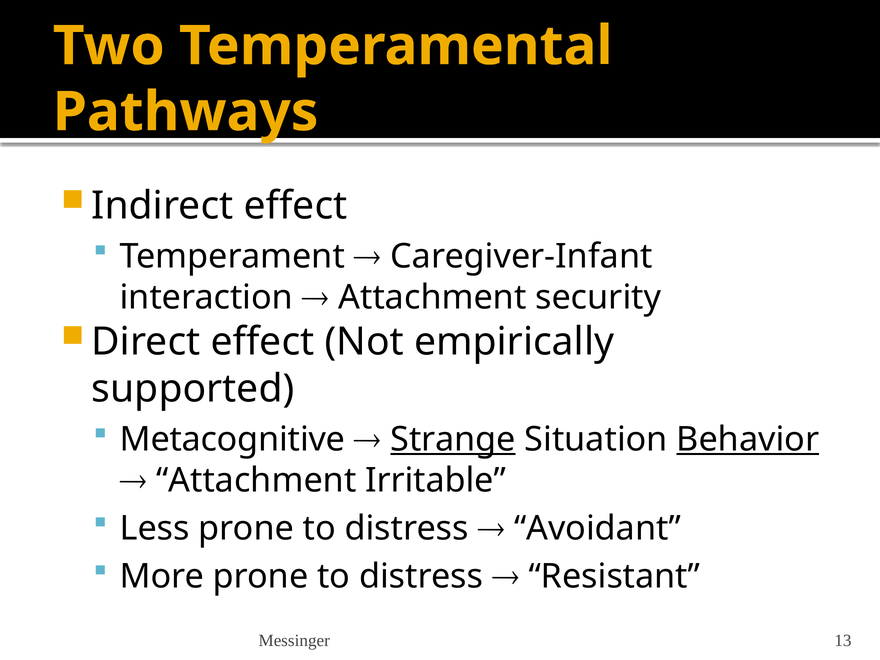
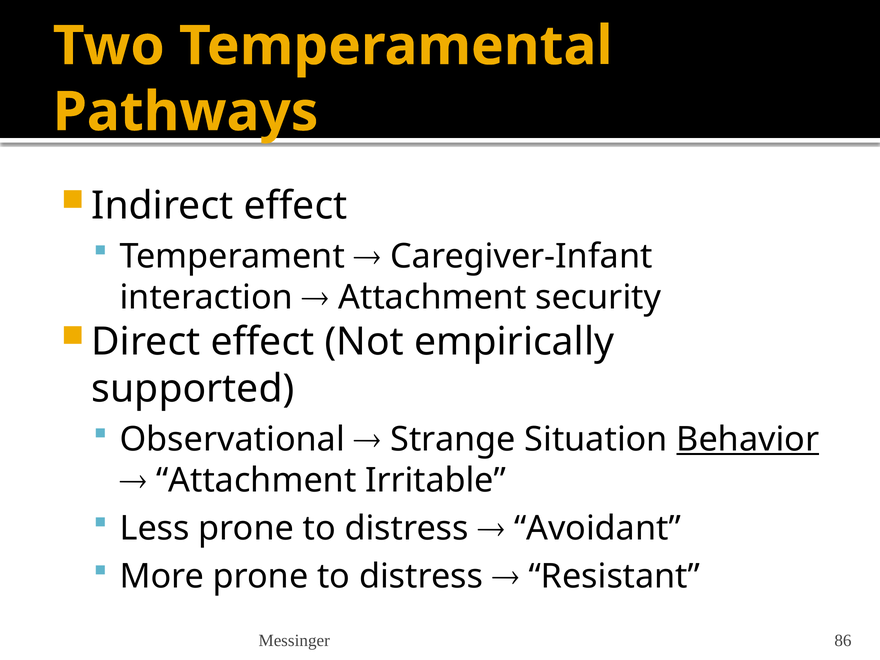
Metacognitive: Metacognitive -> Observational (232, 439)
Strange underline: present -> none (453, 439)
13: 13 -> 86 (843, 641)
